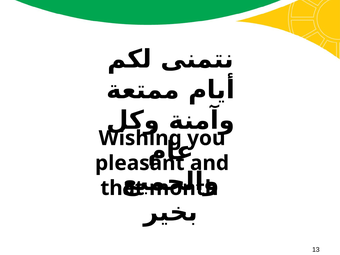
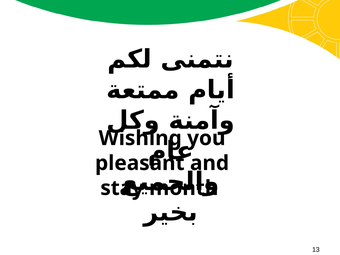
that: that -> stay (122, 188)
